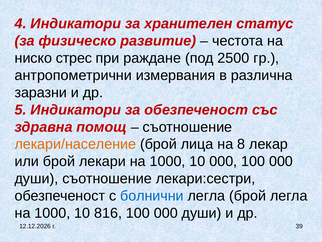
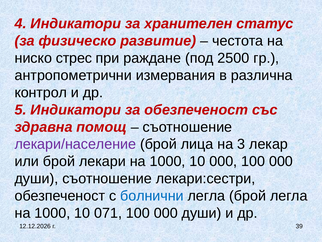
заразни: заразни -> контрол (41, 92)
лекари/население colour: orange -> purple (75, 144)
8: 8 -> 3 (241, 144)
816: 816 -> 071 (108, 213)
